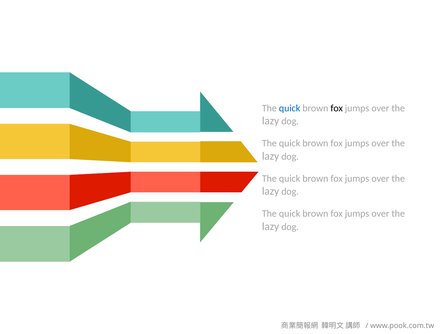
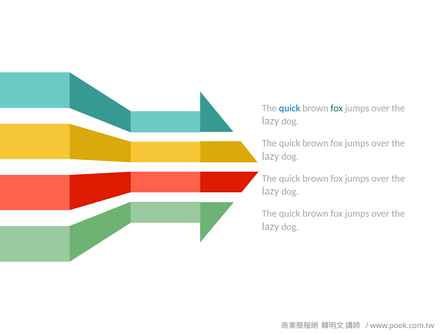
fox colour: black -> green (337, 108)
